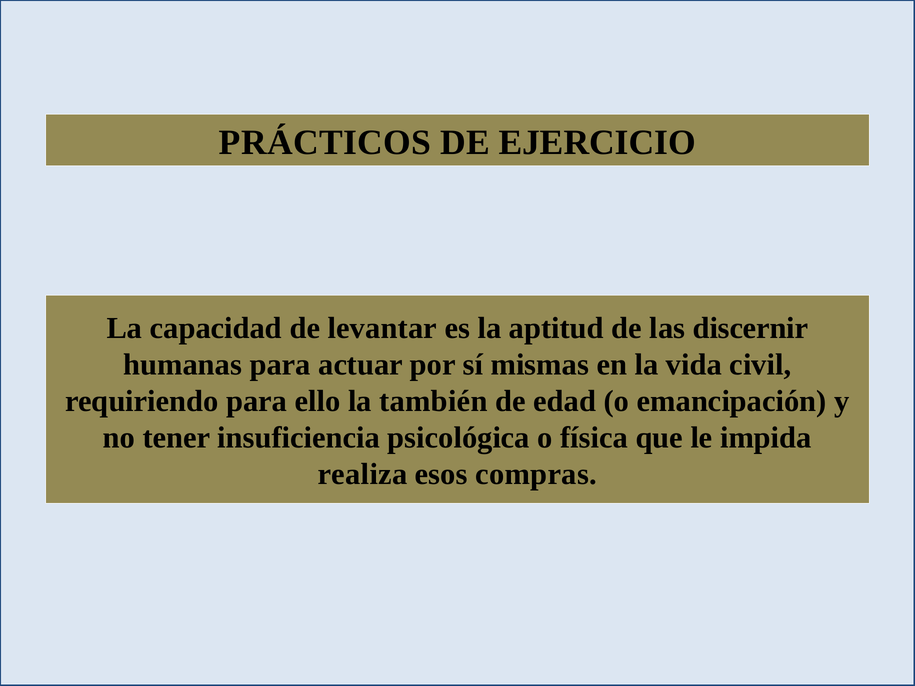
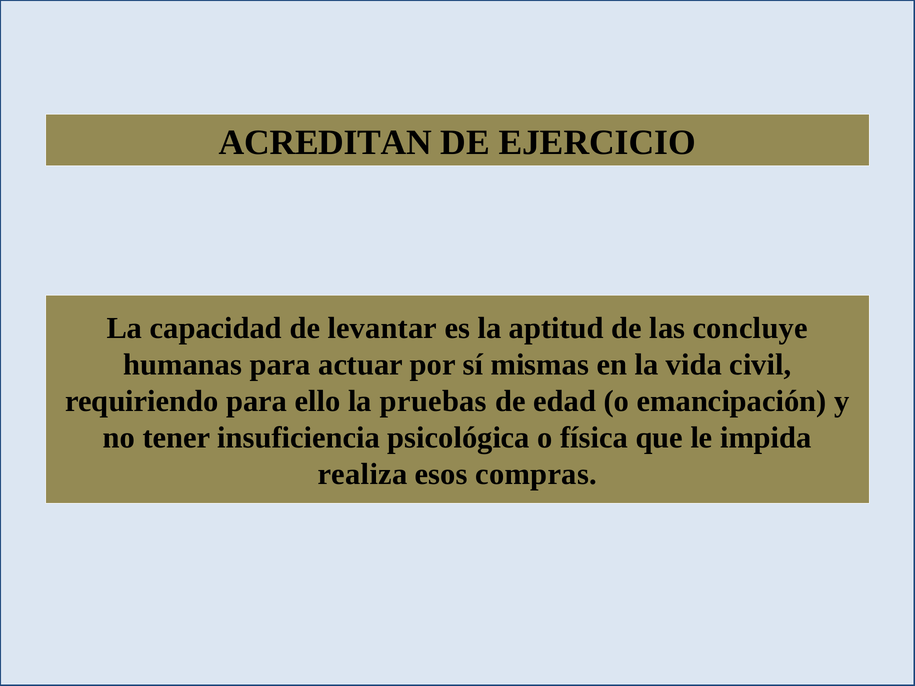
PRÁCTICOS: PRÁCTICOS -> ACREDITAN (325, 143)
discernir: discernir -> concluye (750, 328)
también: también -> pruebas (433, 401)
